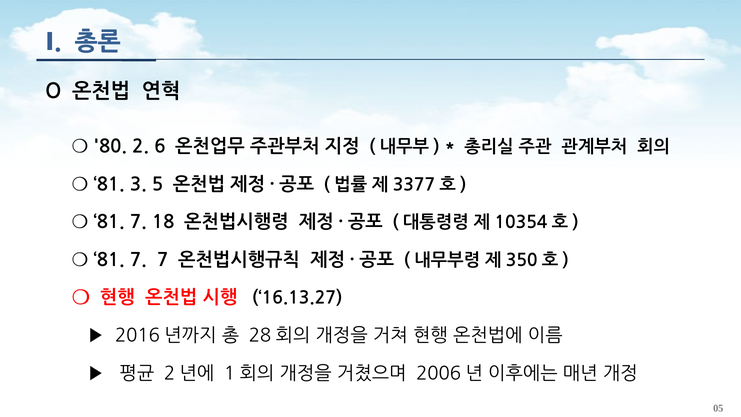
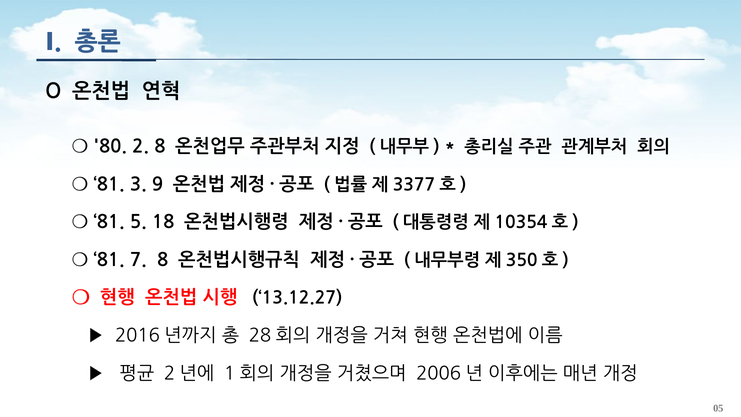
2 6: 6 -> 8 (160, 147)
5: 5 -> 9 (158, 184)
7: 7 -> 5 (138, 222)
7 7: 7 -> 8 (163, 260)
16.13.27: 16.13.27 -> 13.12.27 (297, 298)
